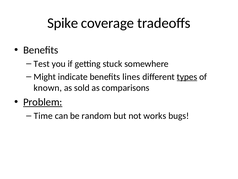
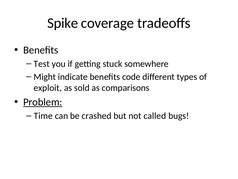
lines: lines -> code (131, 77)
types underline: present -> none (187, 77)
known: known -> exploit (48, 88)
random: random -> crashed (97, 115)
works: works -> called (155, 115)
